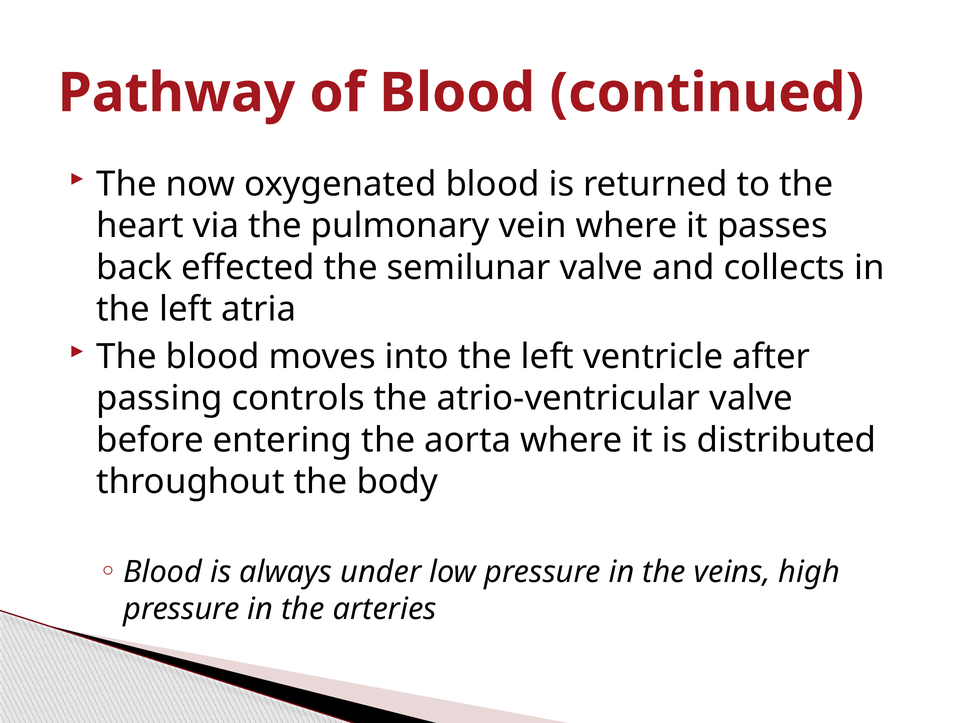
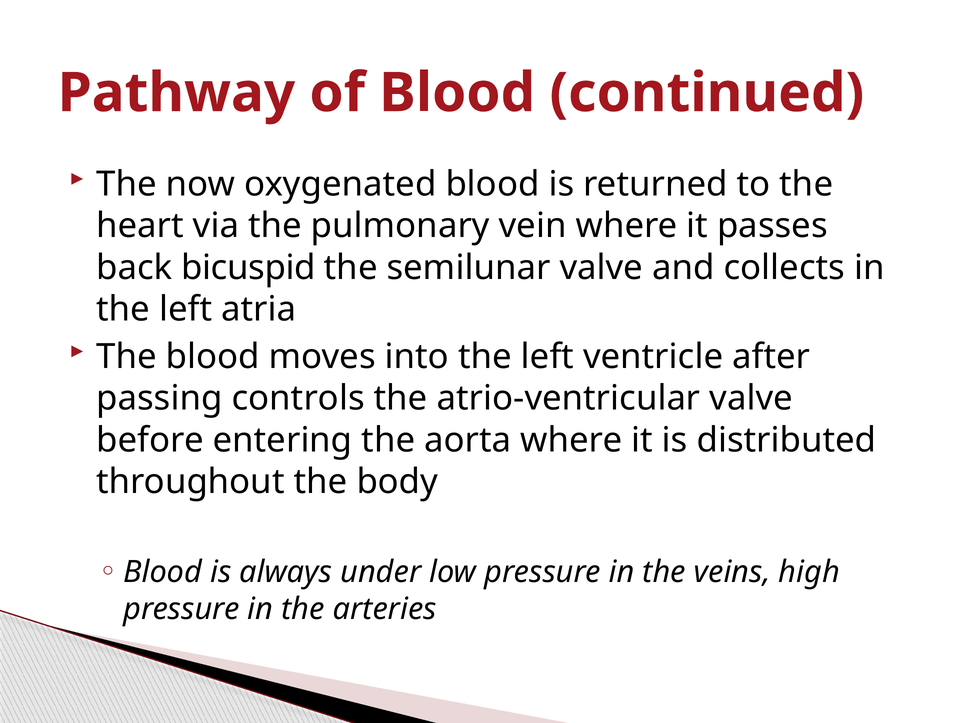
effected: effected -> bicuspid (248, 268)
